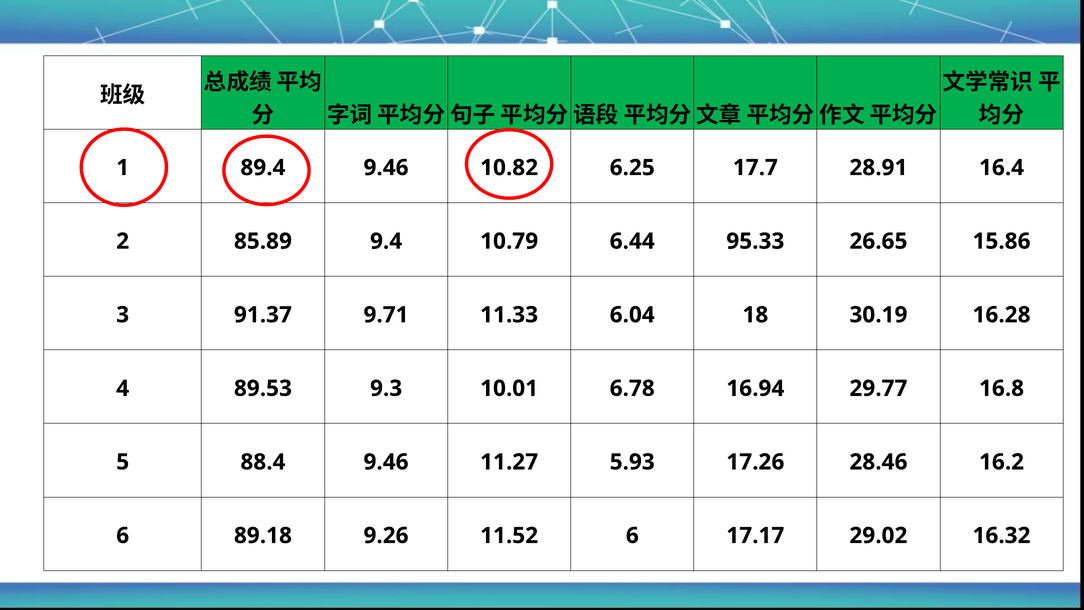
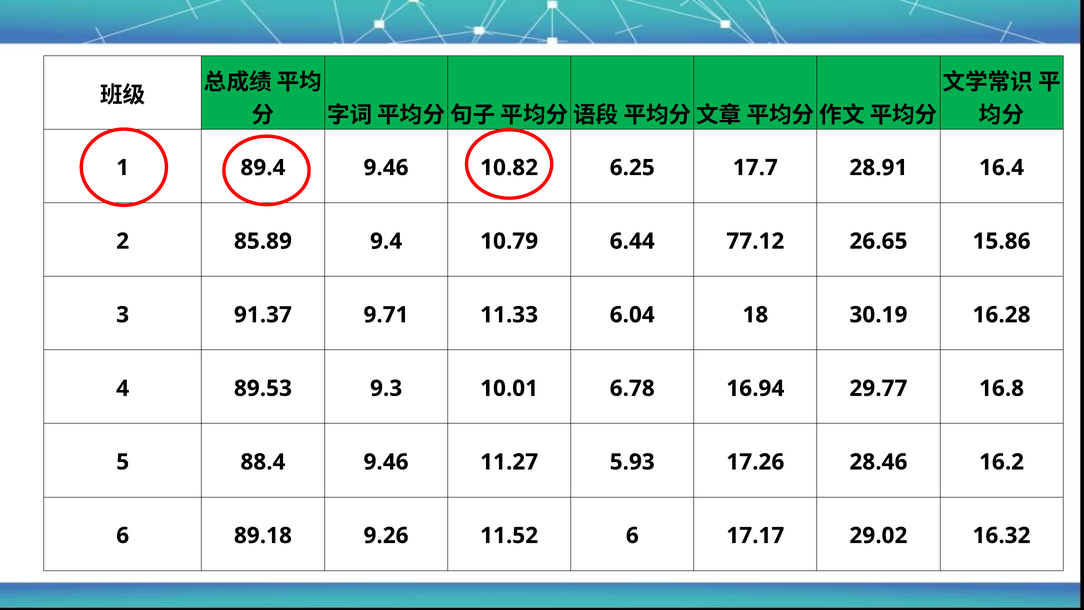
95.33: 95.33 -> 77.12 (755, 241)
